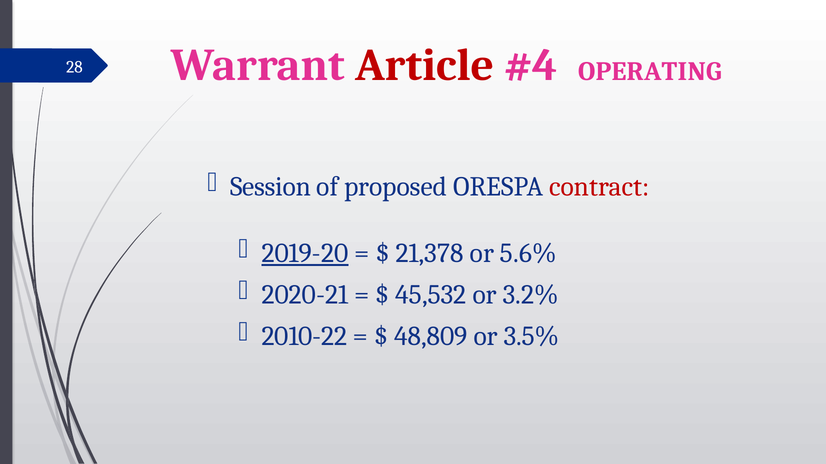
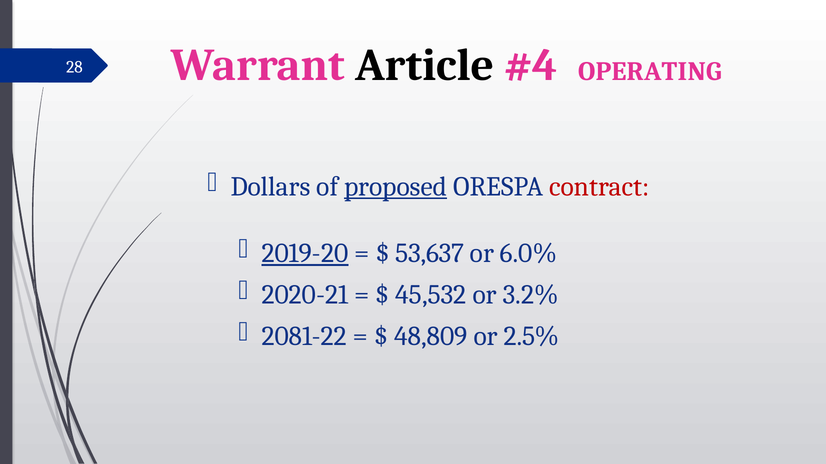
Article colour: red -> black (425, 65)
Session: Session -> Dollars (271, 187)
proposed underline: none -> present (396, 187)
21,378: 21,378 -> 53,637 (430, 253)
5.6%: 5.6% -> 6.0% (528, 253)
2010-22: 2010-22 -> 2081-22 (304, 337)
3.5%: 3.5% -> 2.5% (532, 337)
